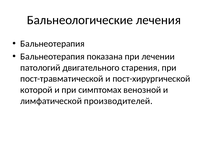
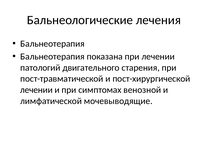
которой: которой -> лечении (36, 90)
производителей: производителей -> мочевыводящие (118, 101)
